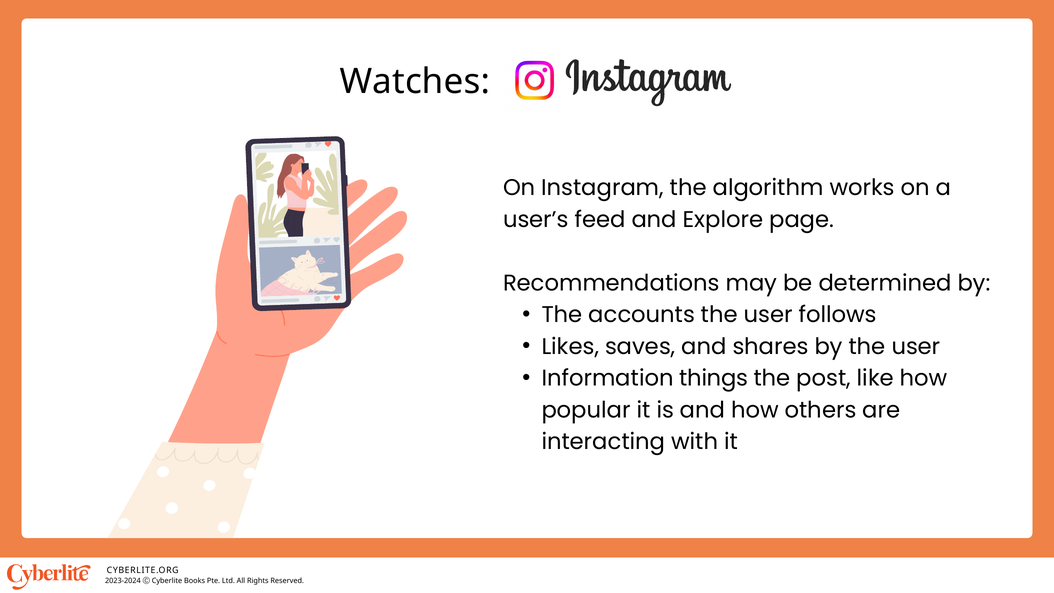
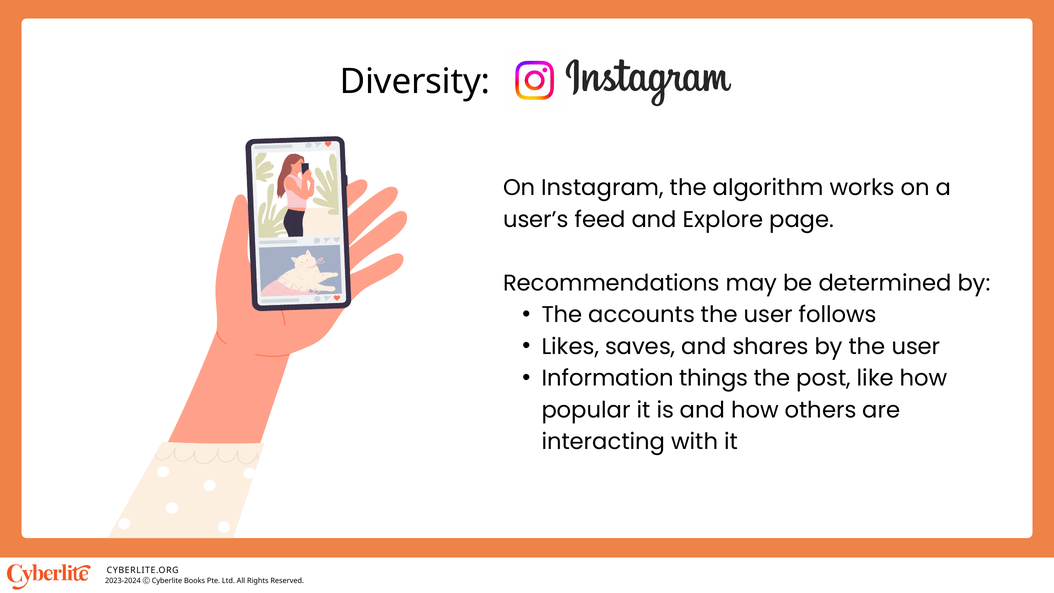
Watches: Watches -> Diversity (415, 82)
